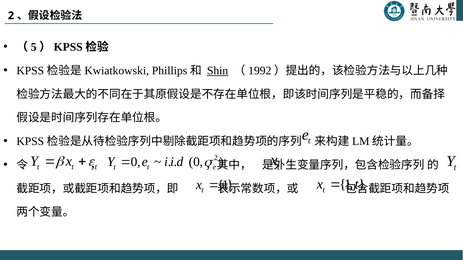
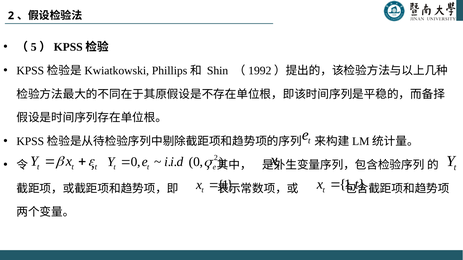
Shin underline: present -> none (218, 71)
